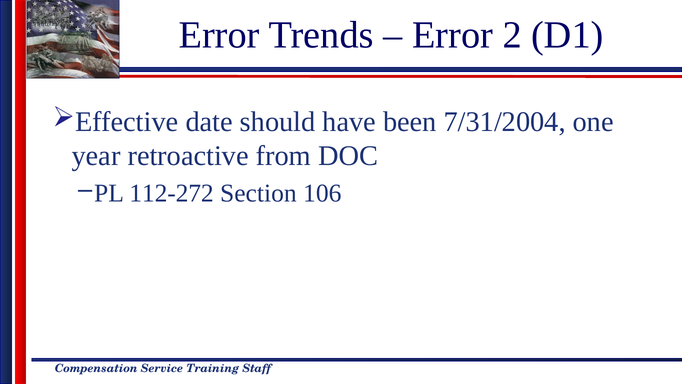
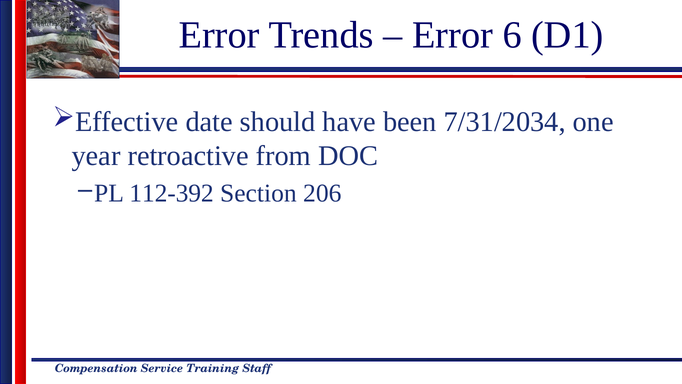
2: 2 -> 6 (512, 35)
7/31/2004: 7/31/2004 -> 7/31/2034 (505, 122)
112-272: 112-272 -> 112-392 (172, 193)
106: 106 -> 206 (322, 193)
